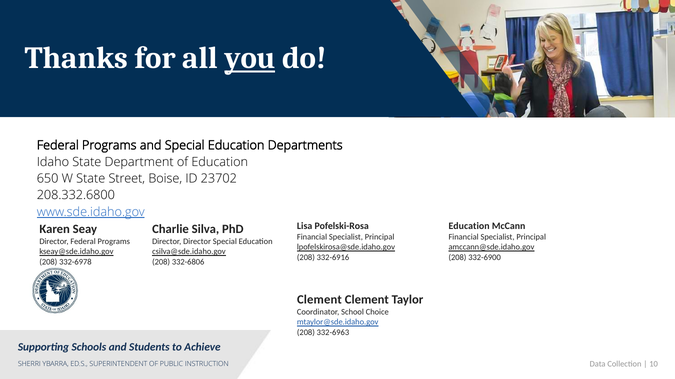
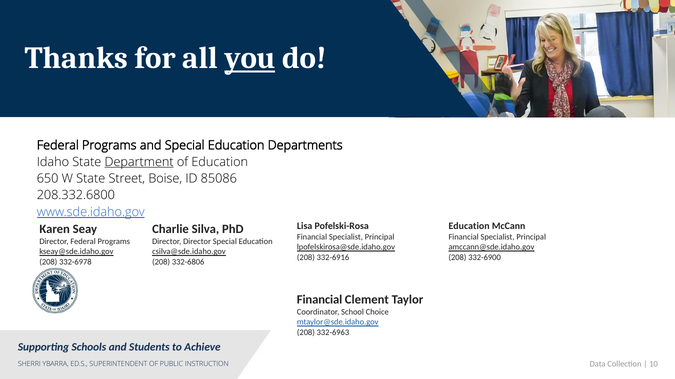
Department underline: none -> present (139, 162)
23702: 23702 -> 85086 (219, 179)
Clement: Clement -> Financial (320, 300)
